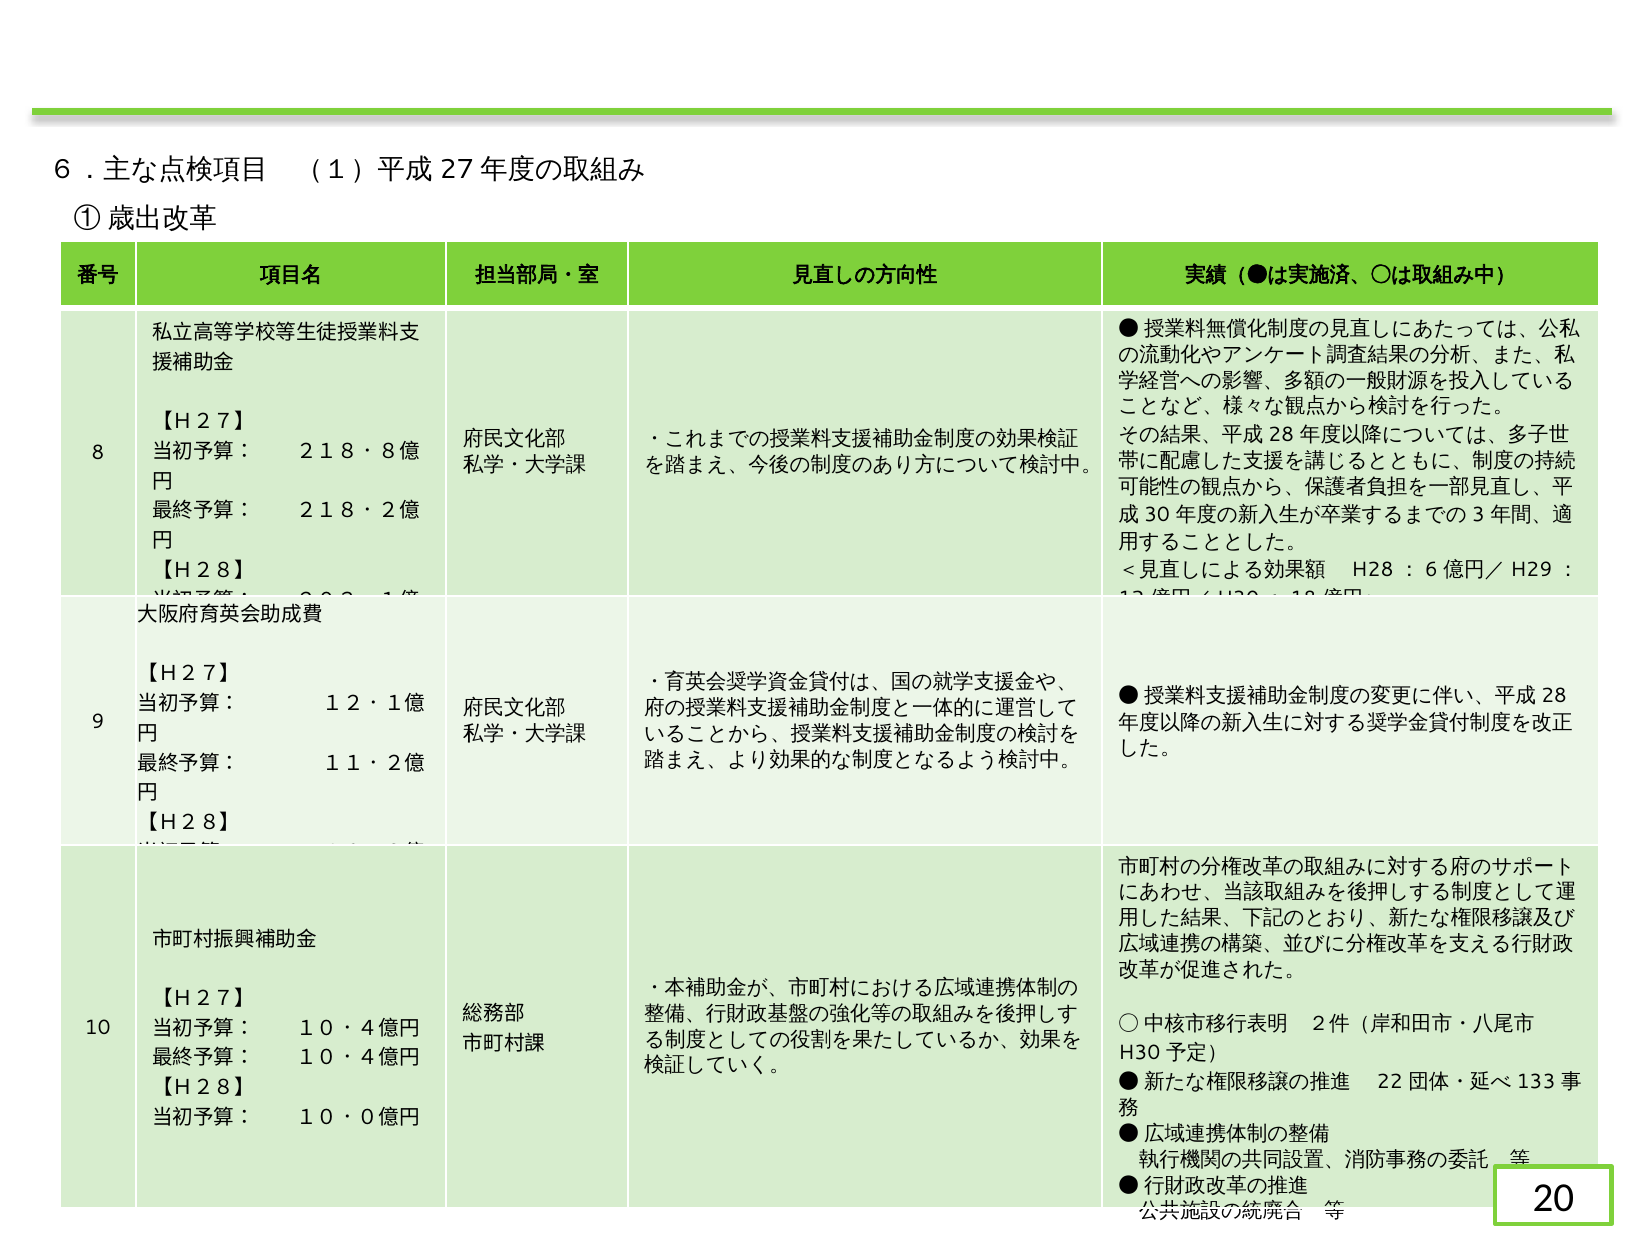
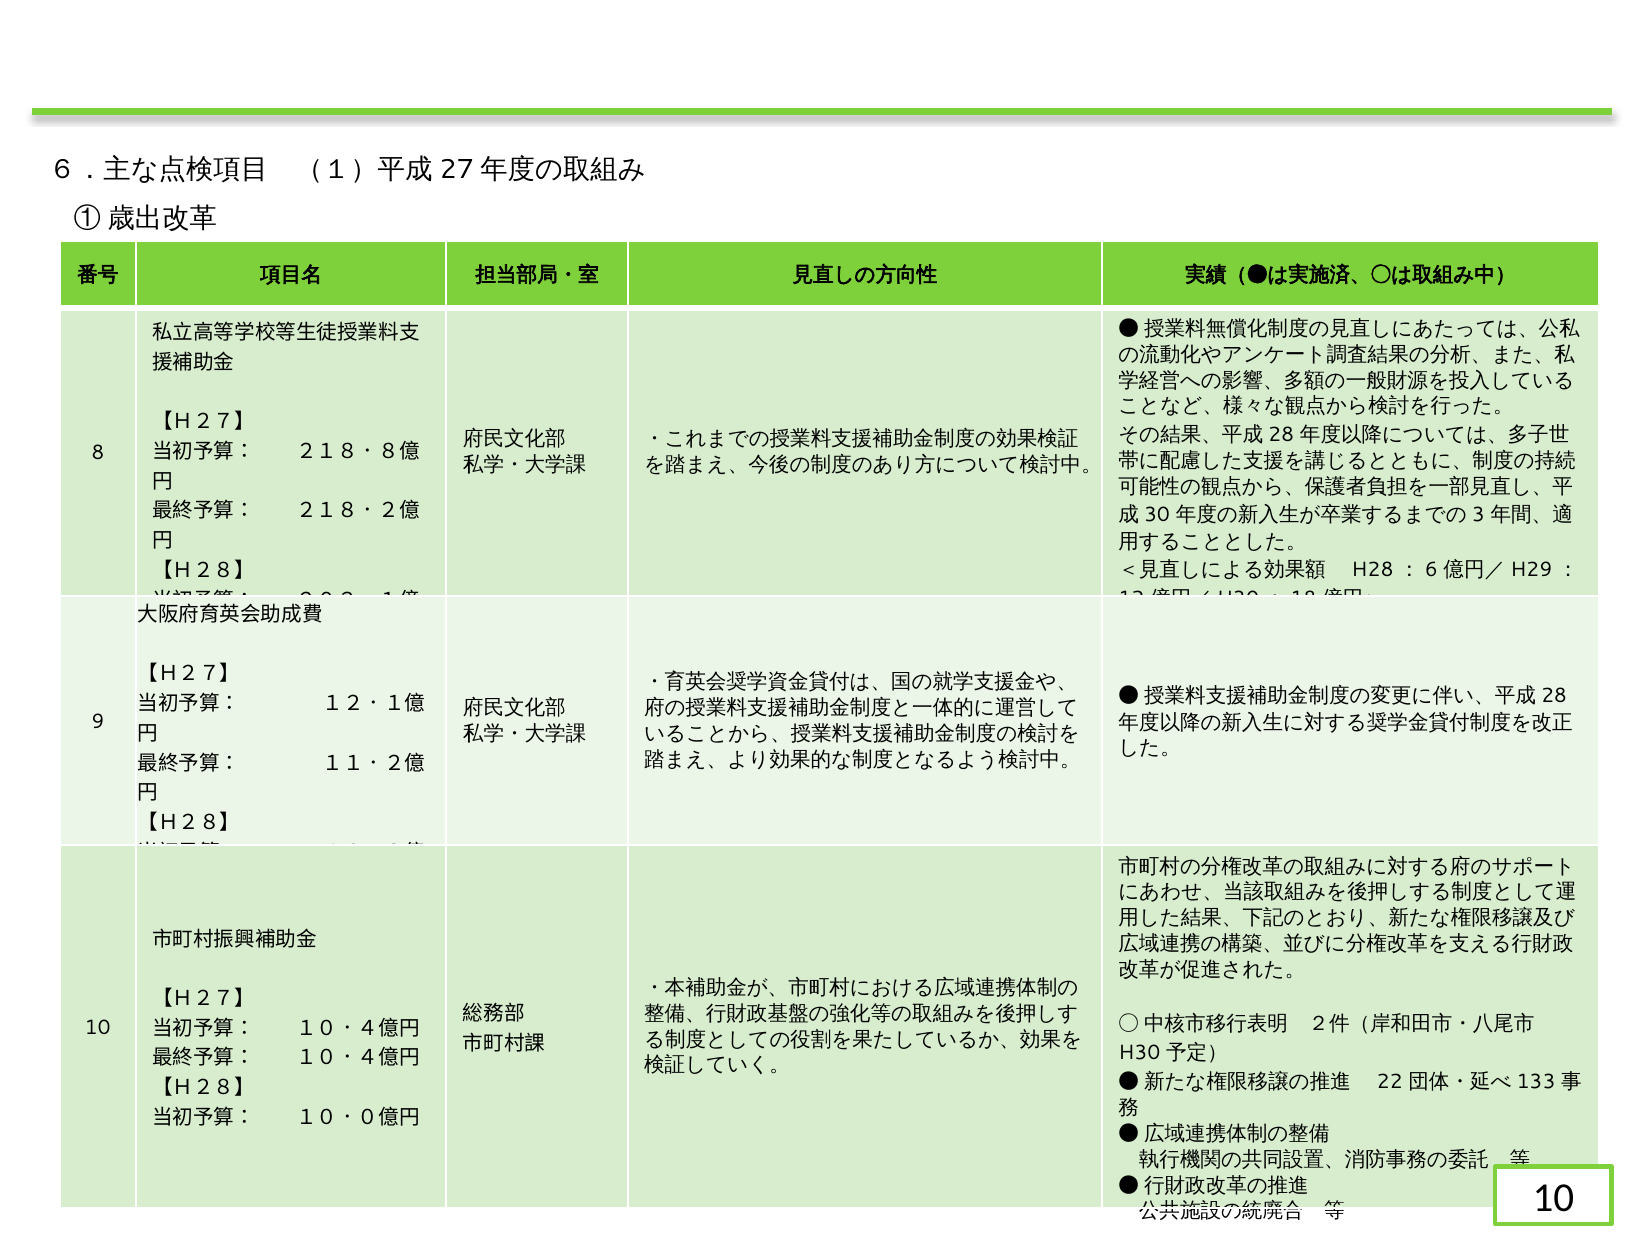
20: 20 -> 10 (1553, 1198)
